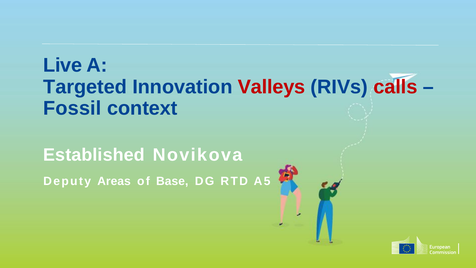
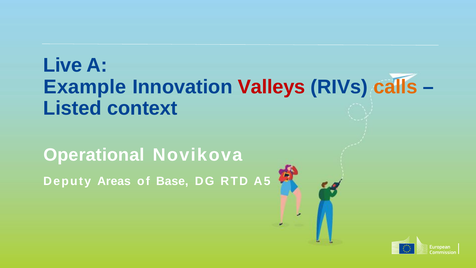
Targeted: Targeted -> Example (85, 87)
calls colour: red -> orange (395, 87)
Fossil: Fossil -> Listed (72, 108)
Established: Established -> Operational (94, 155)
